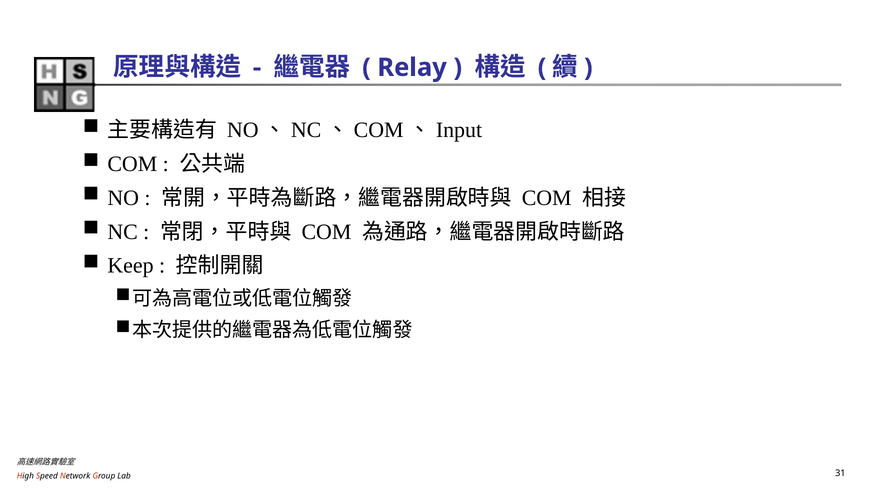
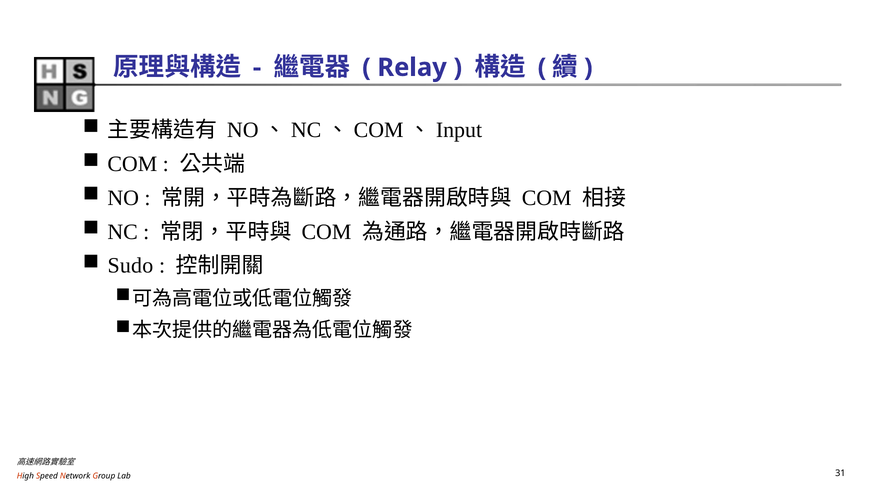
Keep: Keep -> Sudo (130, 266)
